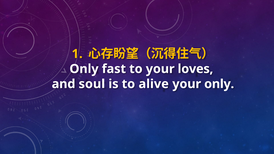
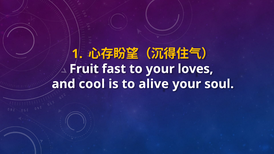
Only: Only -> Fruit (84, 69)
soul: soul -> cool (92, 84)
your only: only -> soul (219, 84)
